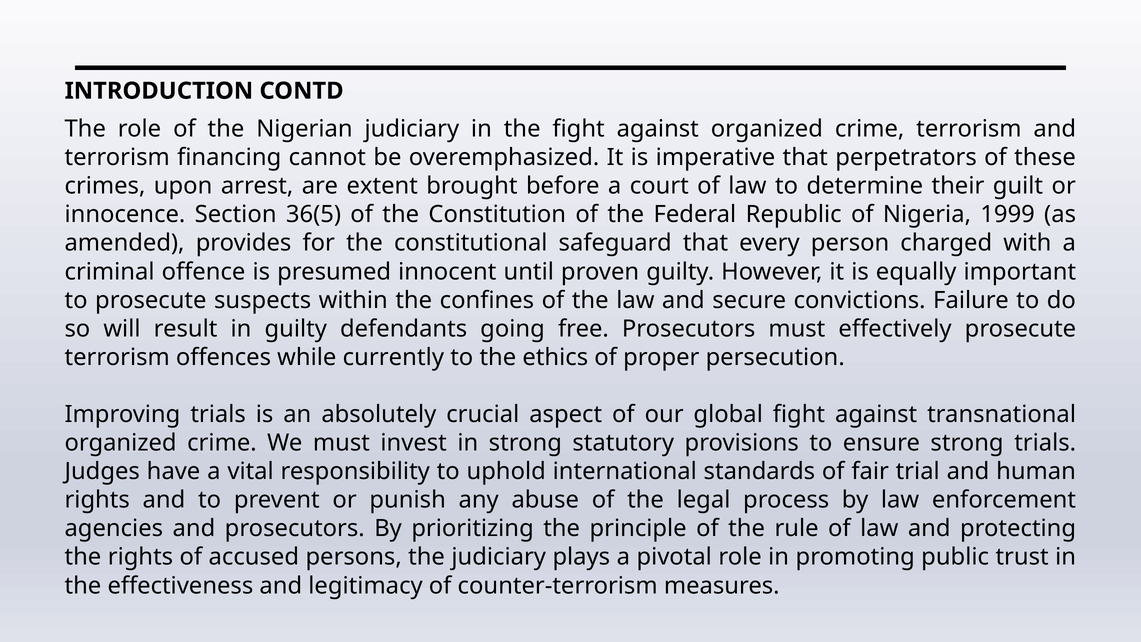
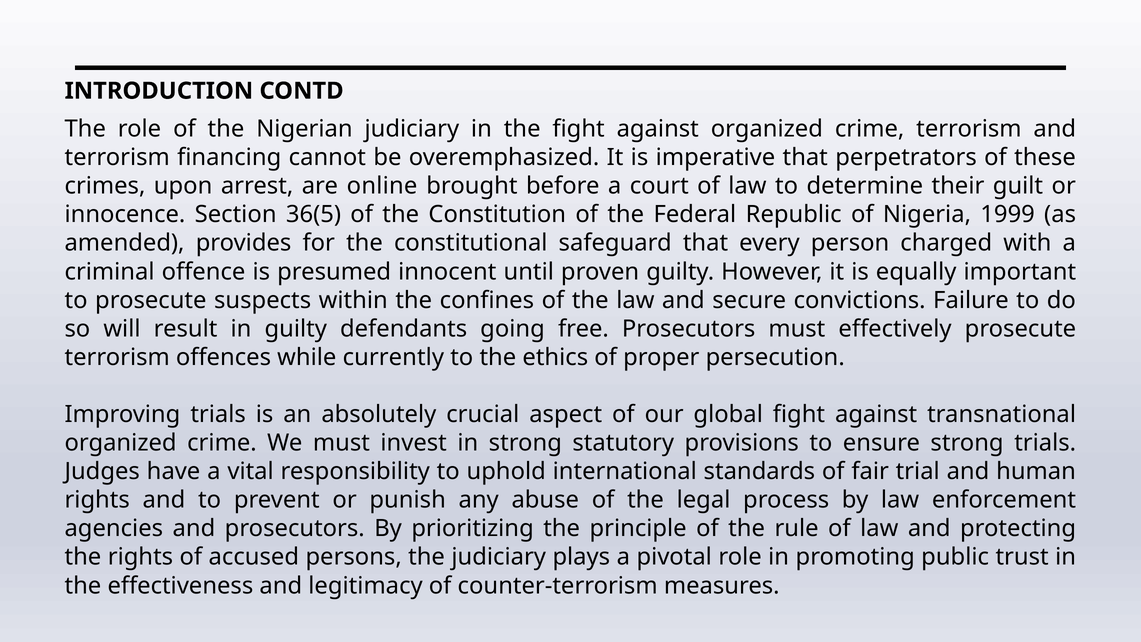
extent: extent -> online (382, 186)
